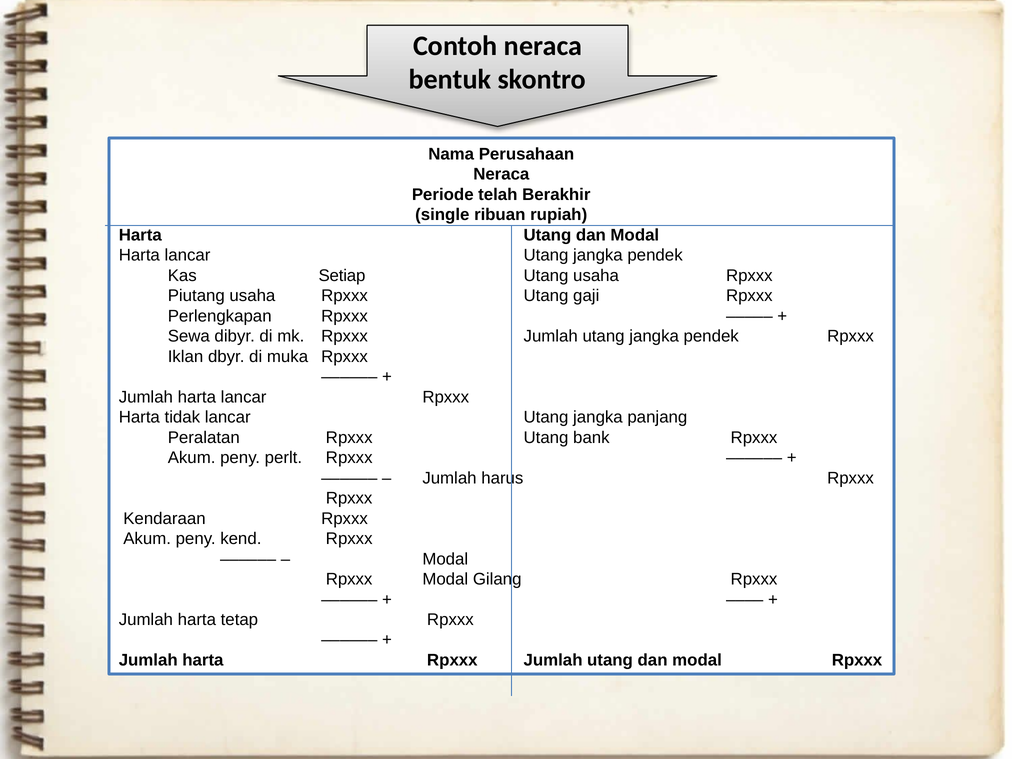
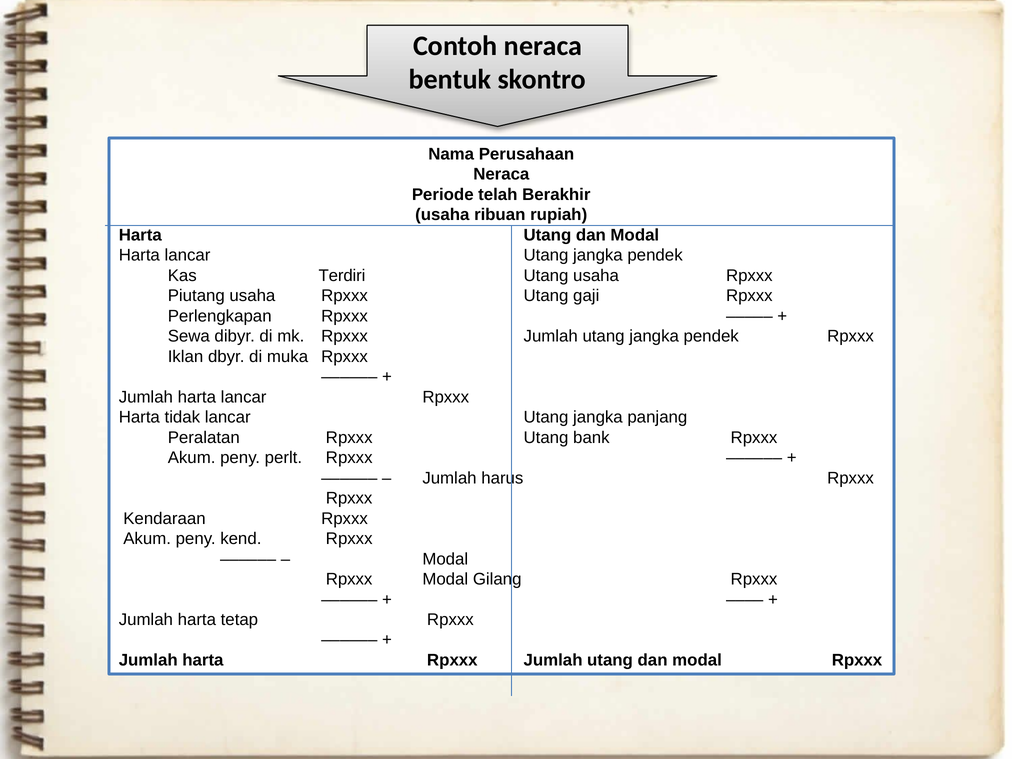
single: single -> usaha (442, 215)
Setiap: Setiap -> Terdiri (342, 276)
